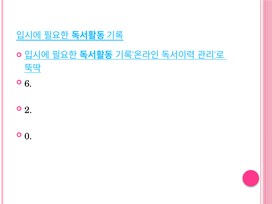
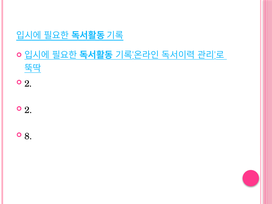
6: 6 -> 2 (28, 84)
0: 0 -> 8 (28, 136)
